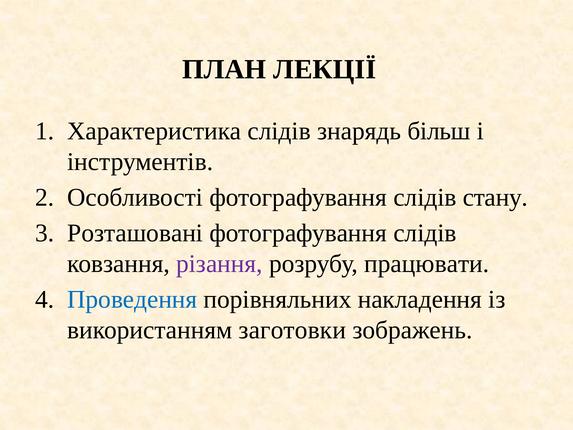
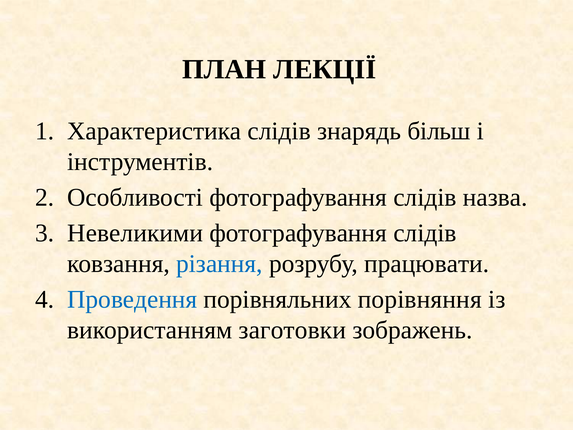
стану: стану -> назва (495, 197)
Розташовані: Розташовані -> Невеликими (135, 233)
різання colour: purple -> blue (219, 264)
накладення: накладення -> порівняння (420, 299)
